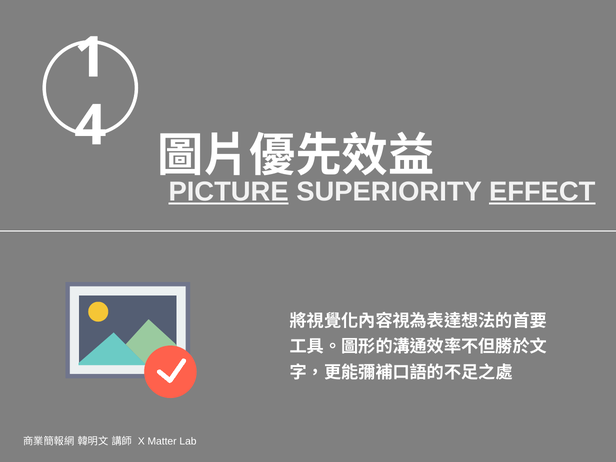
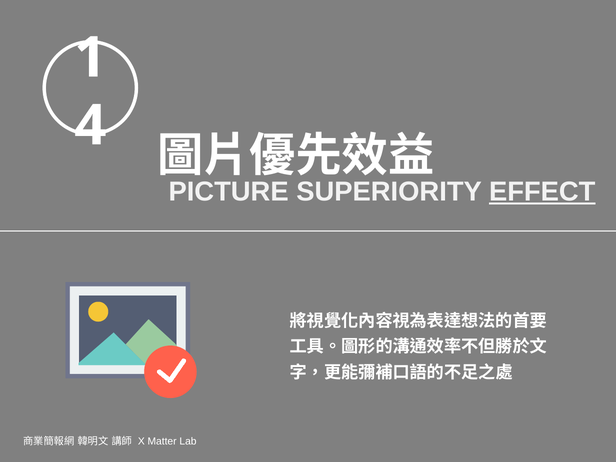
PICTURE underline: present -> none (229, 192)
